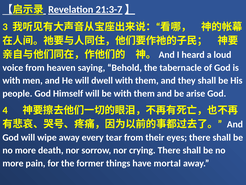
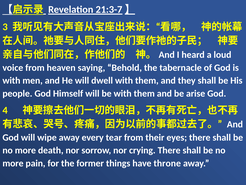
mortal: mortal -> throne (167, 163)
